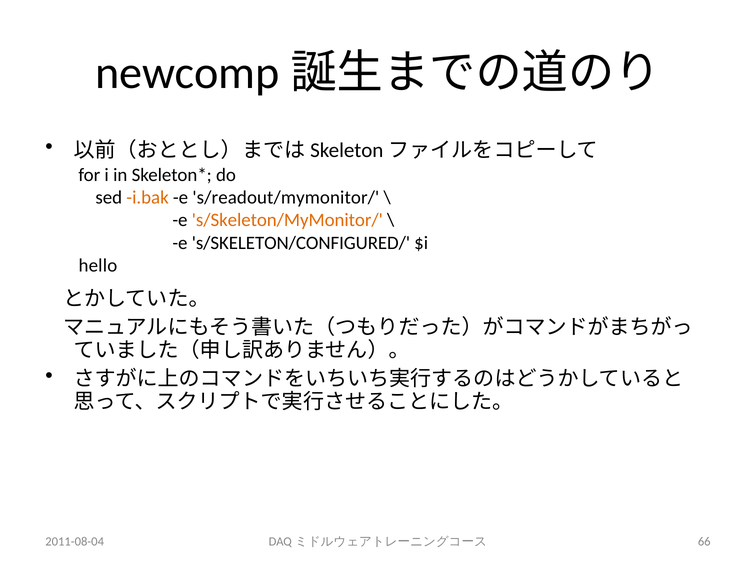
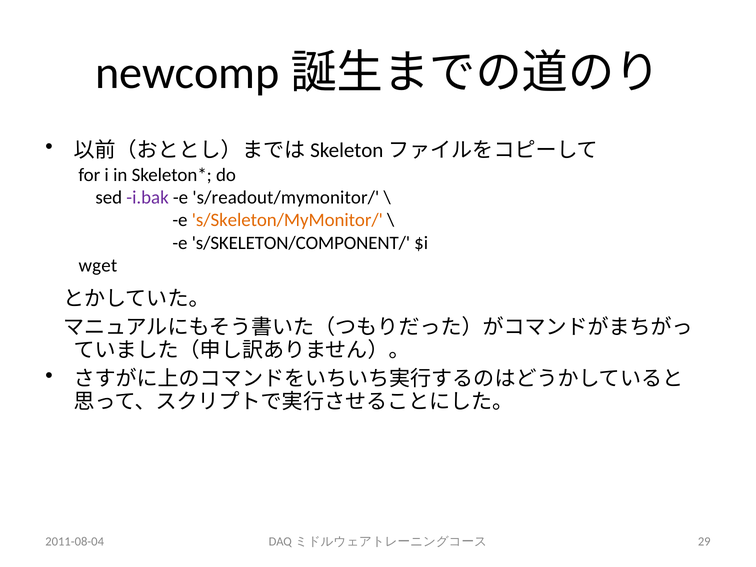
i.bak colour: orange -> purple (148, 198)
s/SKELETON/CONFIGURED/: s/SKELETON/CONFIGURED/ -> s/SKELETON/COMPONENT/ (301, 243)
hello: hello -> wget (98, 266)
66: 66 -> 29 (704, 541)
